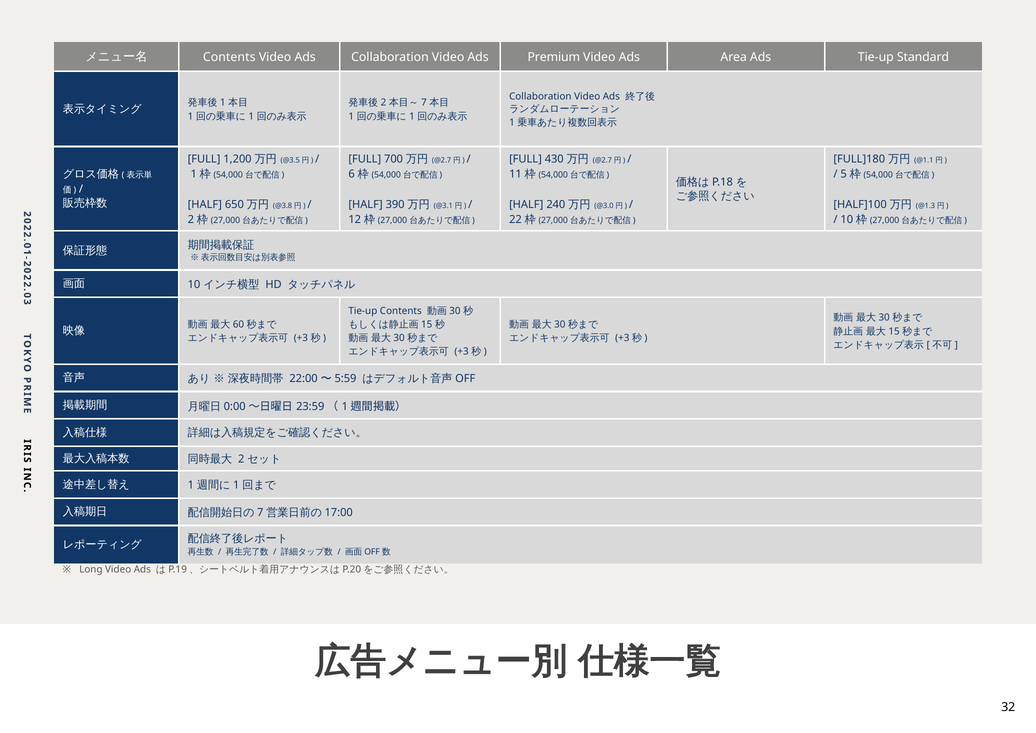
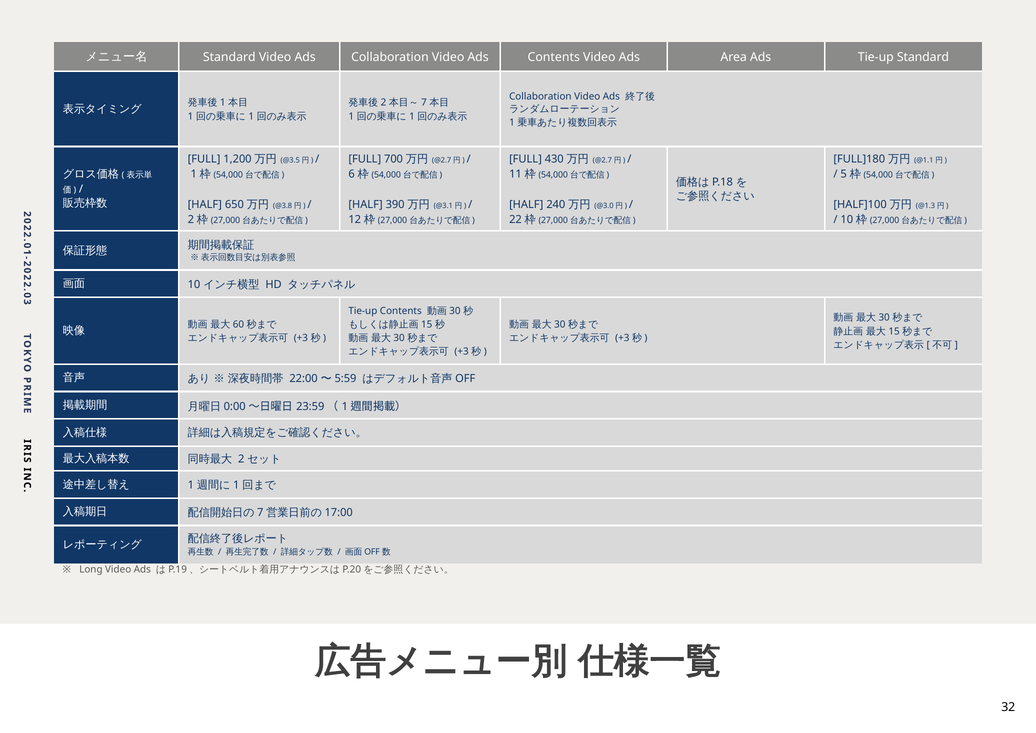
Contents: Contents -> Standard (229, 57)
Ads Premium: Premium -> Contents (554, 57)
